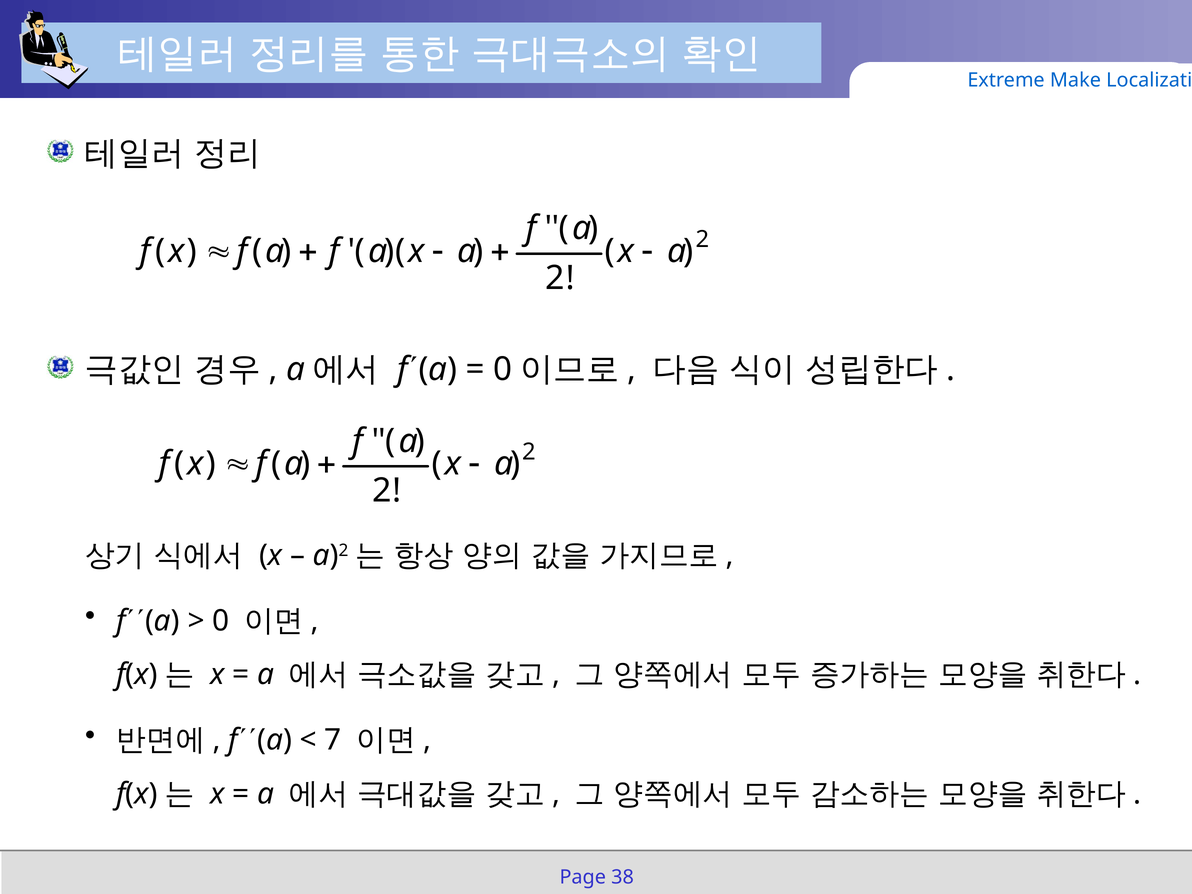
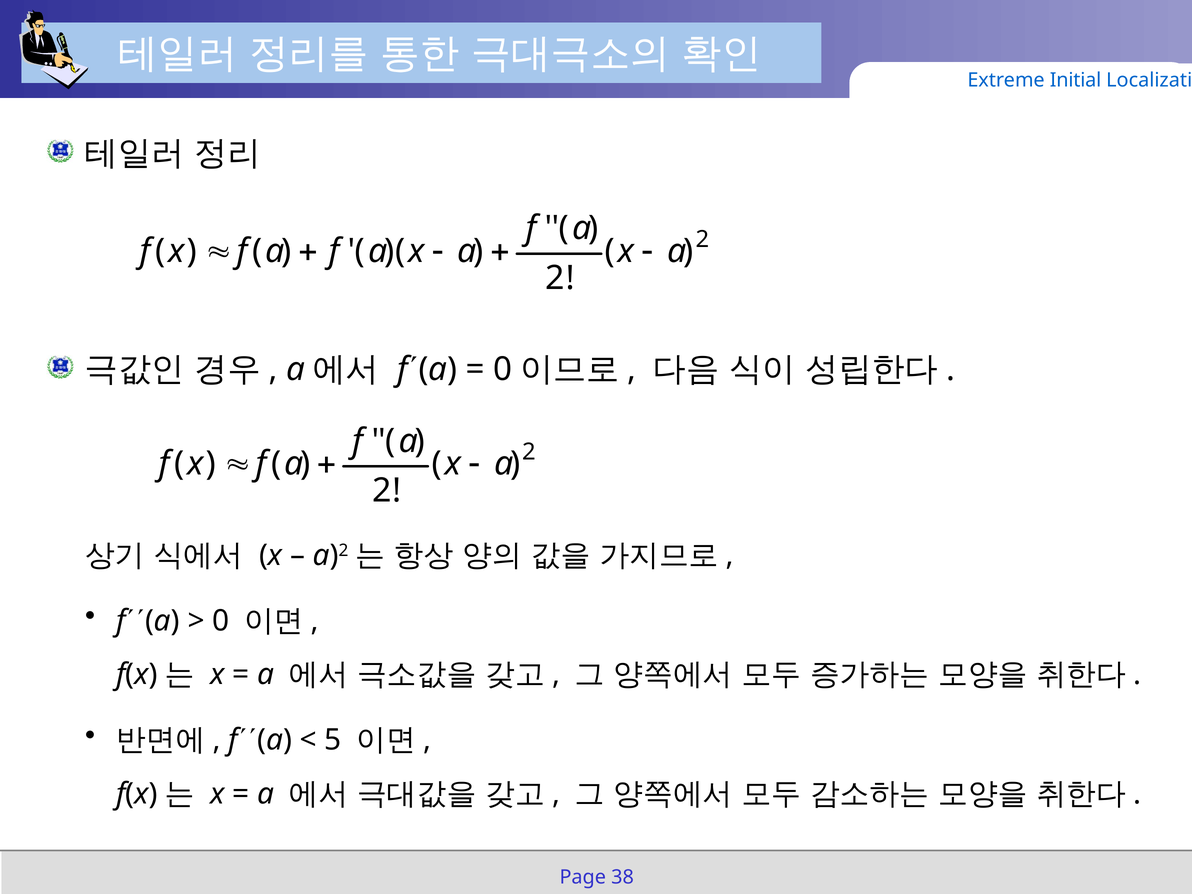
Make: Make -> Initial (1076, 80)
7: 7 -> 5 (333, 740)
